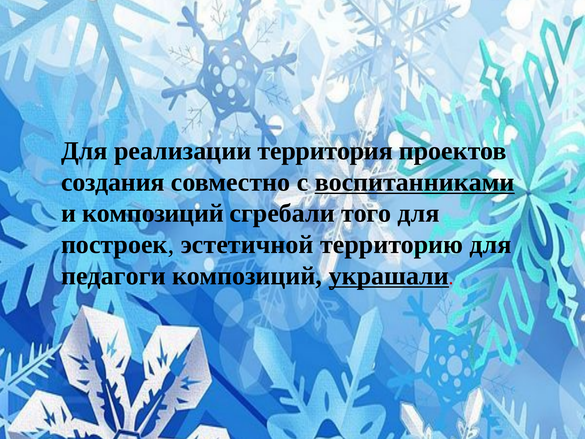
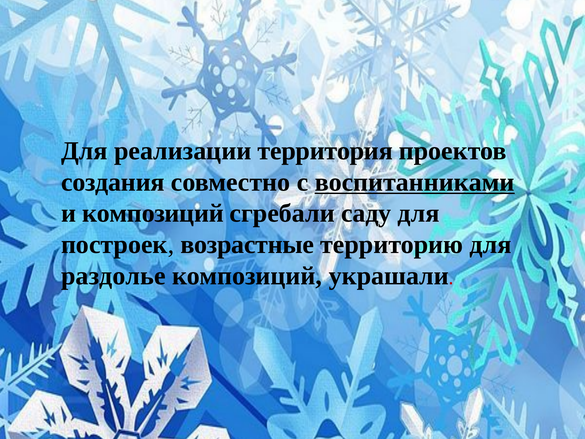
того: того -> саду (366, 213)
эстетичной: эстетичной -> возрастные (247, 244)
педагоги: педагоги -> раздолье (113, 276)
украшали underline: present -> none (389, 276)
